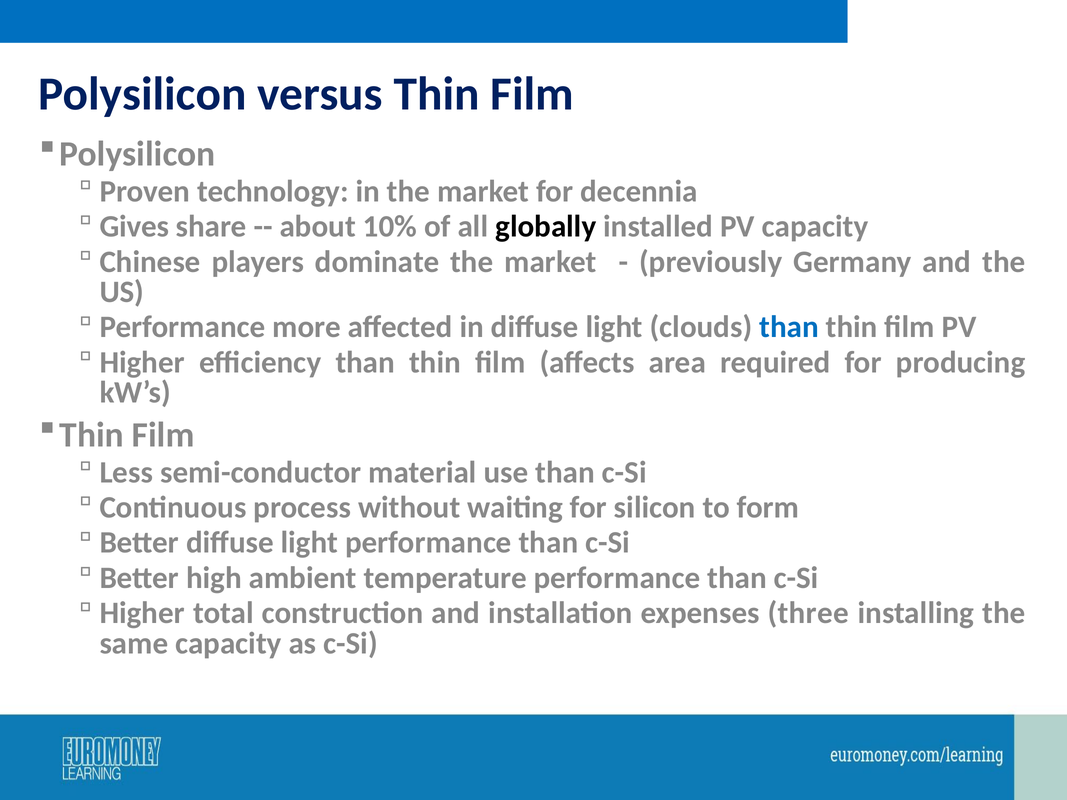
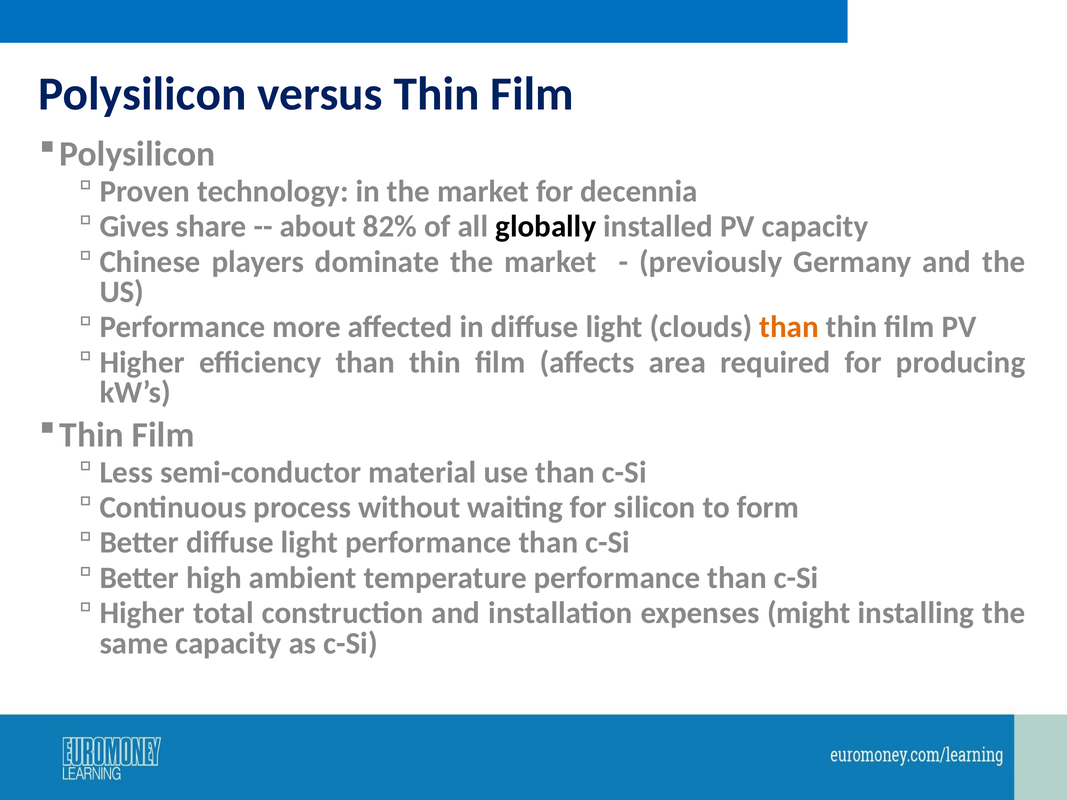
10%: 10% -> 82% (390, 227)
than colour: blue -> orange (789, 327)
three: three -> might (809, 613)
